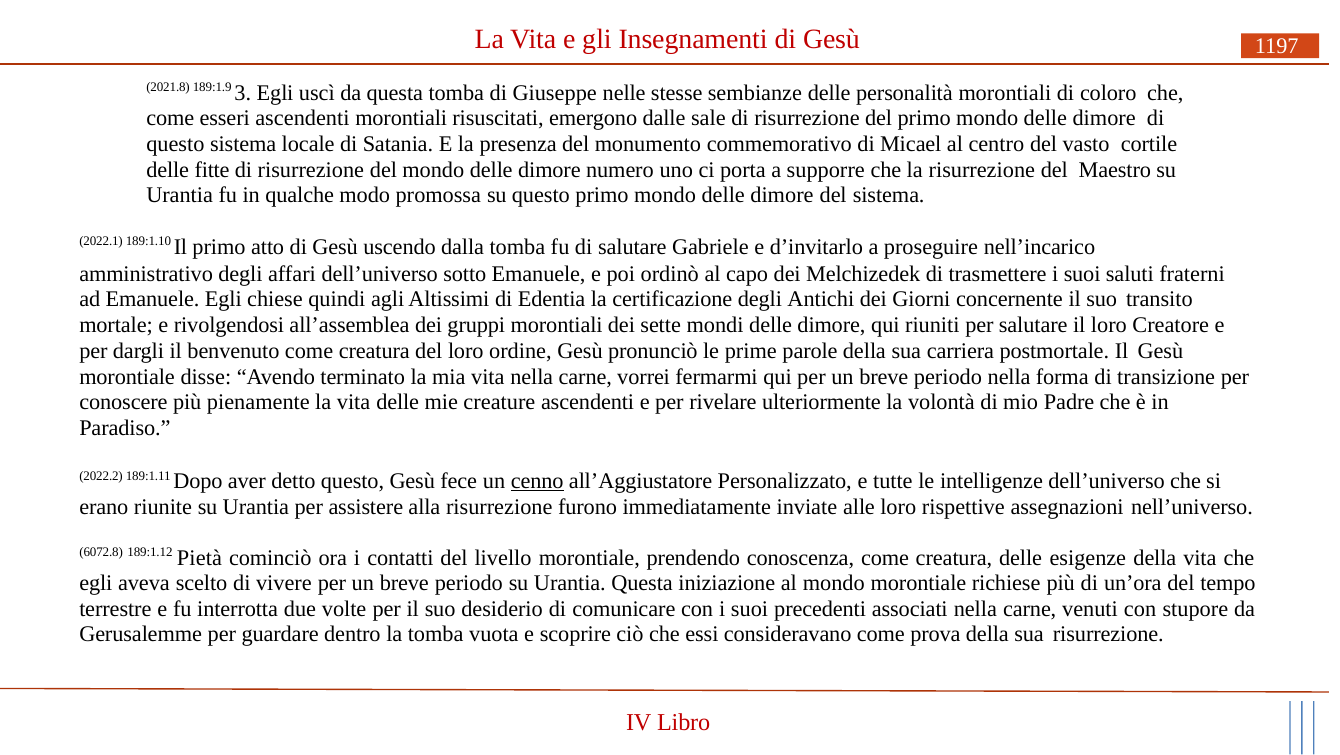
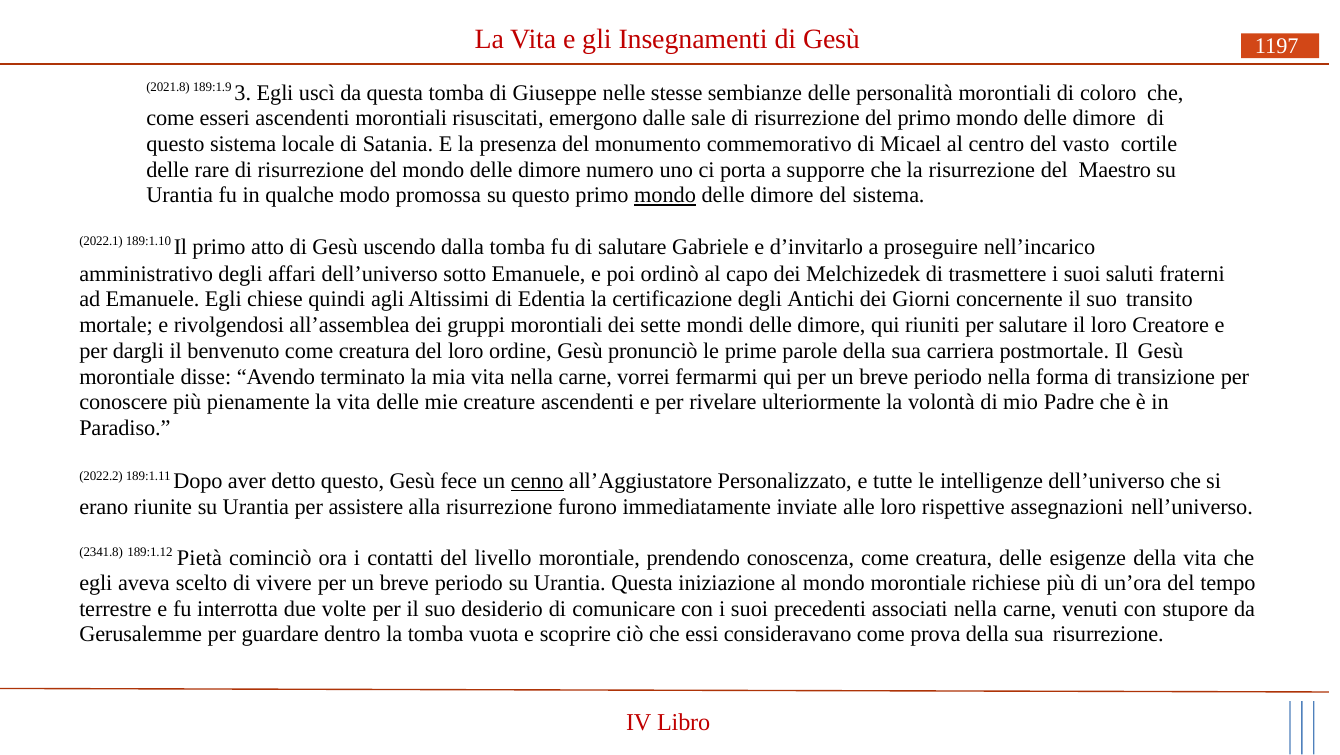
fitte: fitte -> rare (212, 170)
mondo underline: none -> present (665, 195)
6072.8: 6072.8 -> 2341.8 (101, 552)
